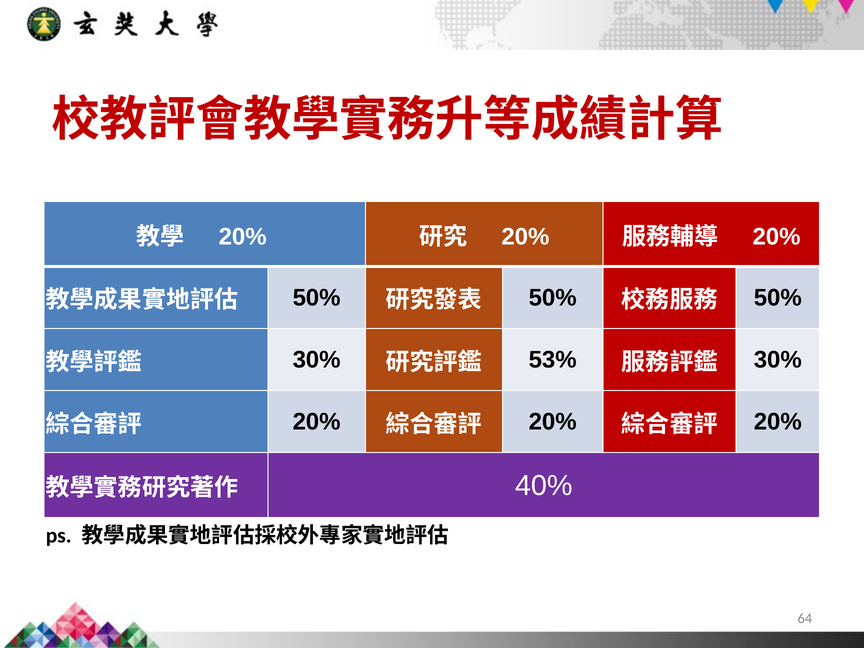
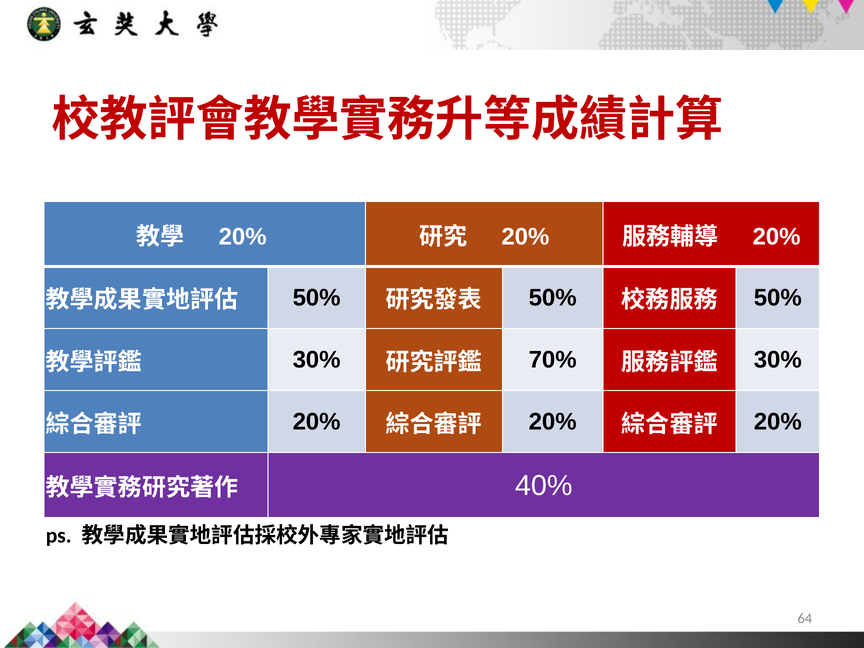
53%: 53% -> 70% (553, 360)
